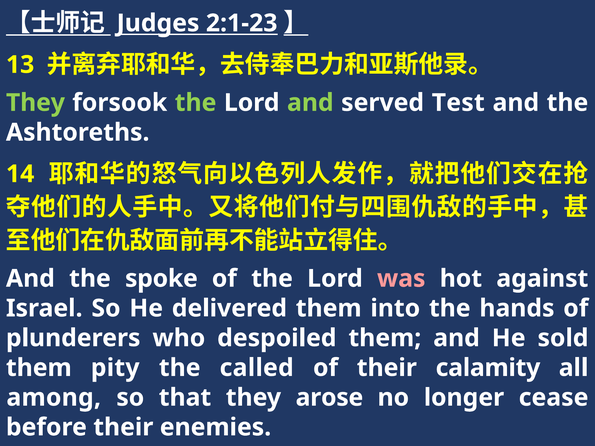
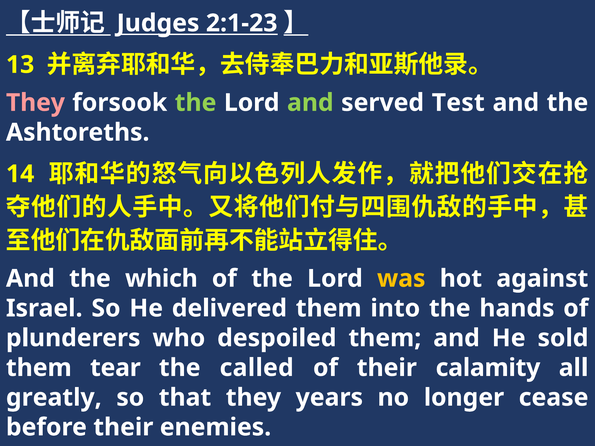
They colour: light green -> pink (35, 103)
spoke: spoke -> which (161, 279)
was colour: pink -> yellow (401, 279)
pity: pity -> tear (115, 368)
among: among -> greatly (54, 398)
arose: arose -> years (329, 398)
